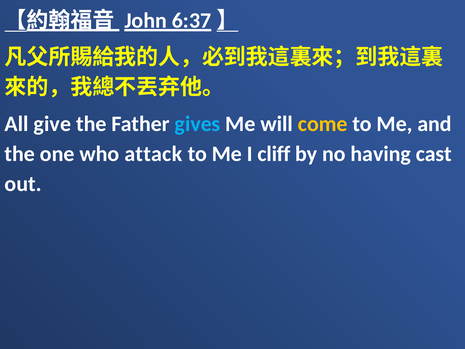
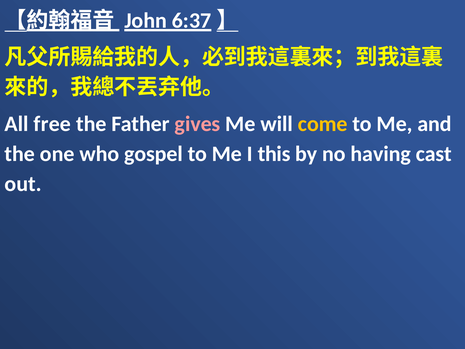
give: give -> free (52, 124)
gives colour: light blue -> pink (198, 124)
attack: attack -> gospel (154, 154)
cliff: cliff -> this (274, 154)
